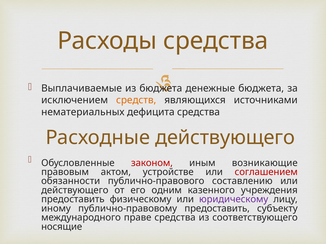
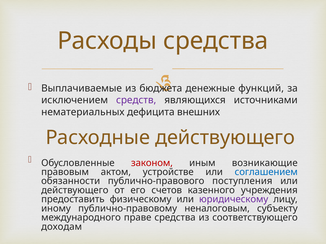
денежные бюджета: бюджета -> функций (261, 88)
средств colour: orange -> purple (136, 100)
дефицита средства: средства -> внешних (199, 112)
соглашением colour: red -> blue (266, 172)
составлению: составлению -> поступления (242, 181)
одним: одним -> счетов (167, 191)
публично-правовому предоставить: предоставить -> неналоговым (217, 209)
носящие: носящие -> доходам (62, 227)
